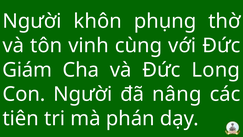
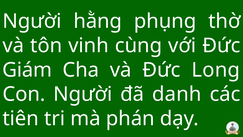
khôn: khôn -> hằng (98, 21)
nâng: nâng -> danh (177, 94)
